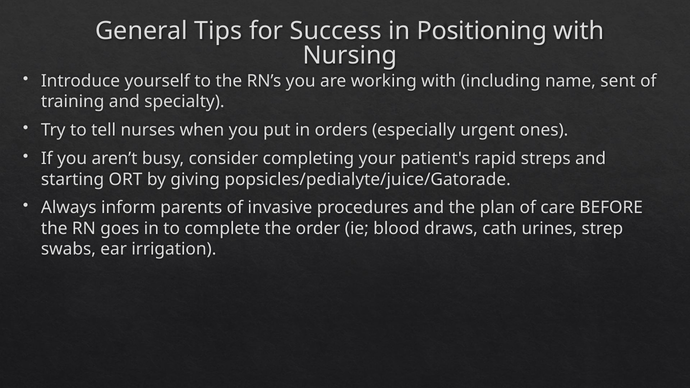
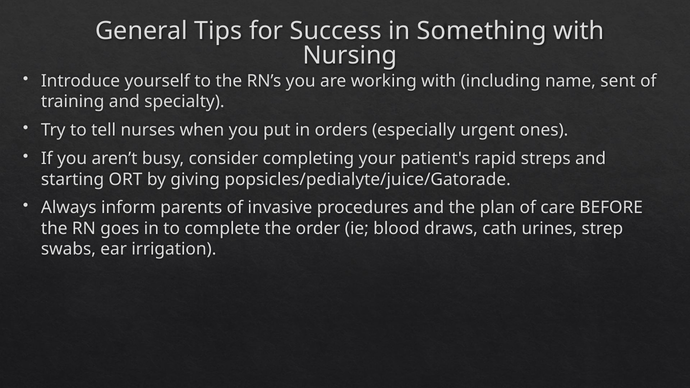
Positioning: Positioning -> Something (482, 31)
